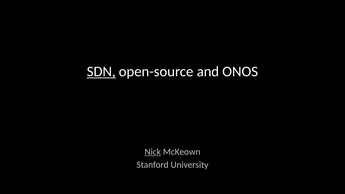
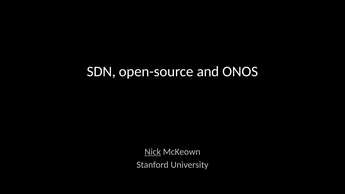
SDN underline: present -> none (101, 72)
